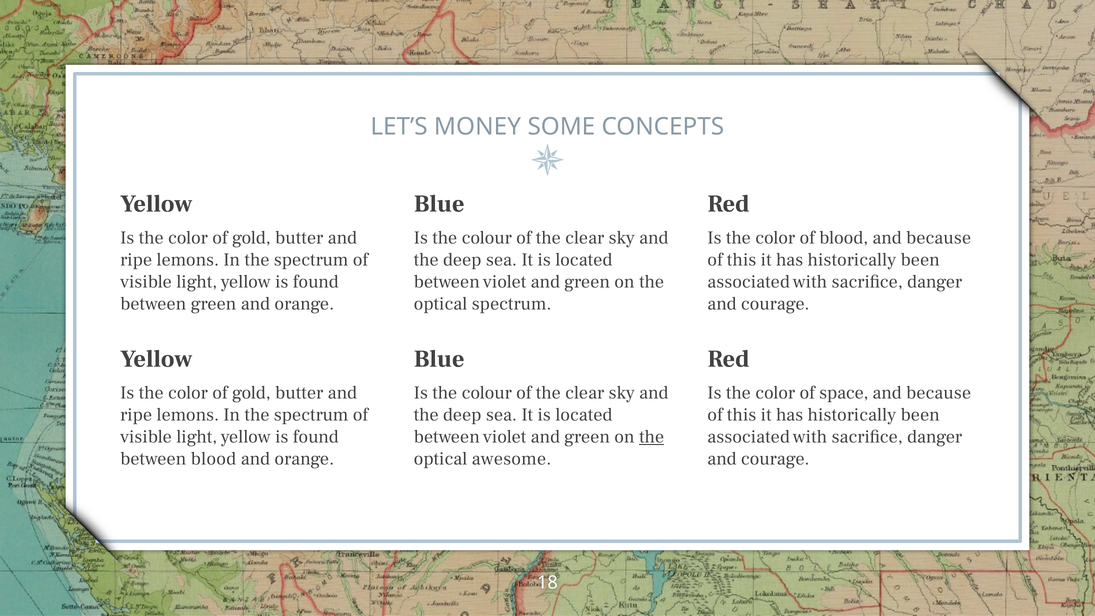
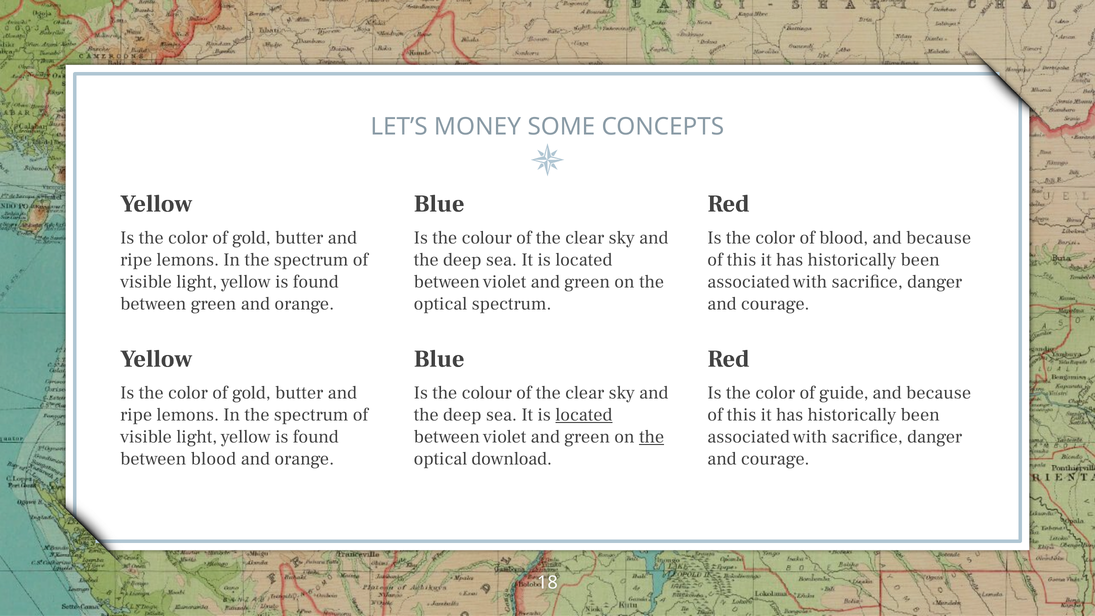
space: space -> guide (844, 393)
located underline: none -> present (584, 415)
awesome: awesome -> download (512, 459)
